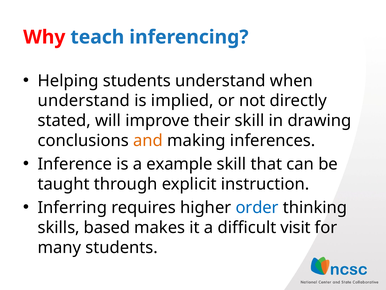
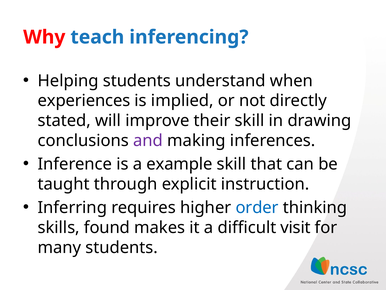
understand: understand -> experiences (84, 101)
and colour: orange -> purple (148, 140)
based: based -> found (107, 227)
